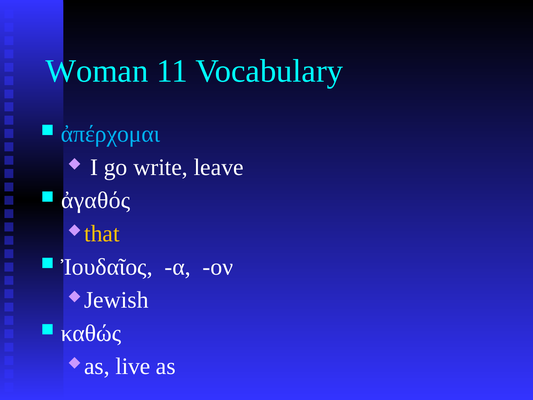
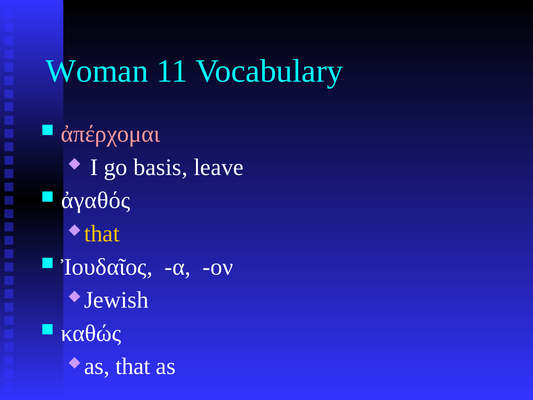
ἀπέρχομαι colour: light blue -> pink (111, 134)
write: write -> basis (161, 167)
as live: live -> that (133, 366)
